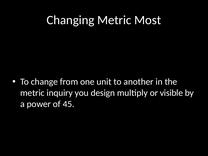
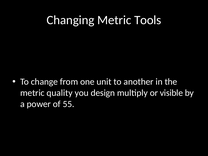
Most: Most -> Tools (148, 20)
inquiry: inquiry -> quality (60, 93)
45: 45 -> 55 (69, 104)
